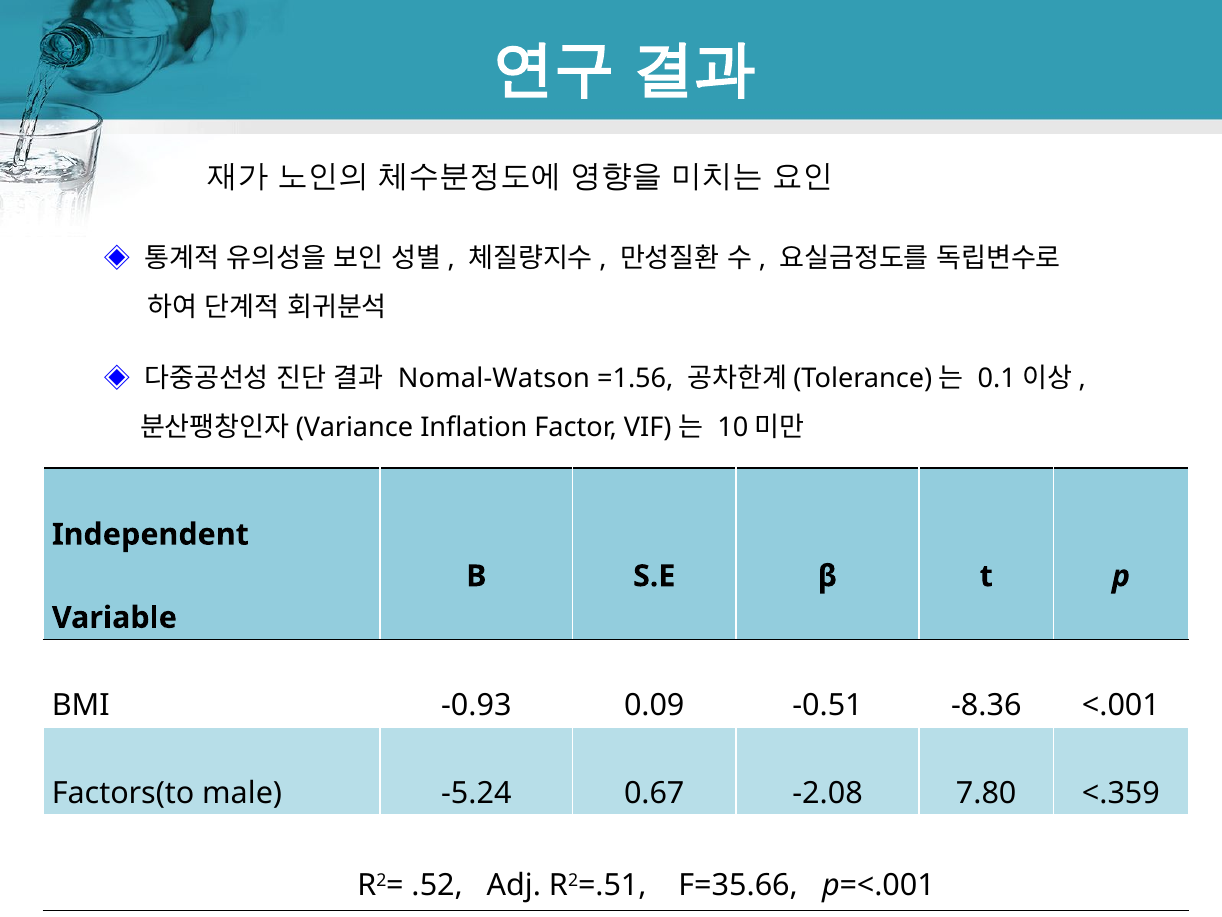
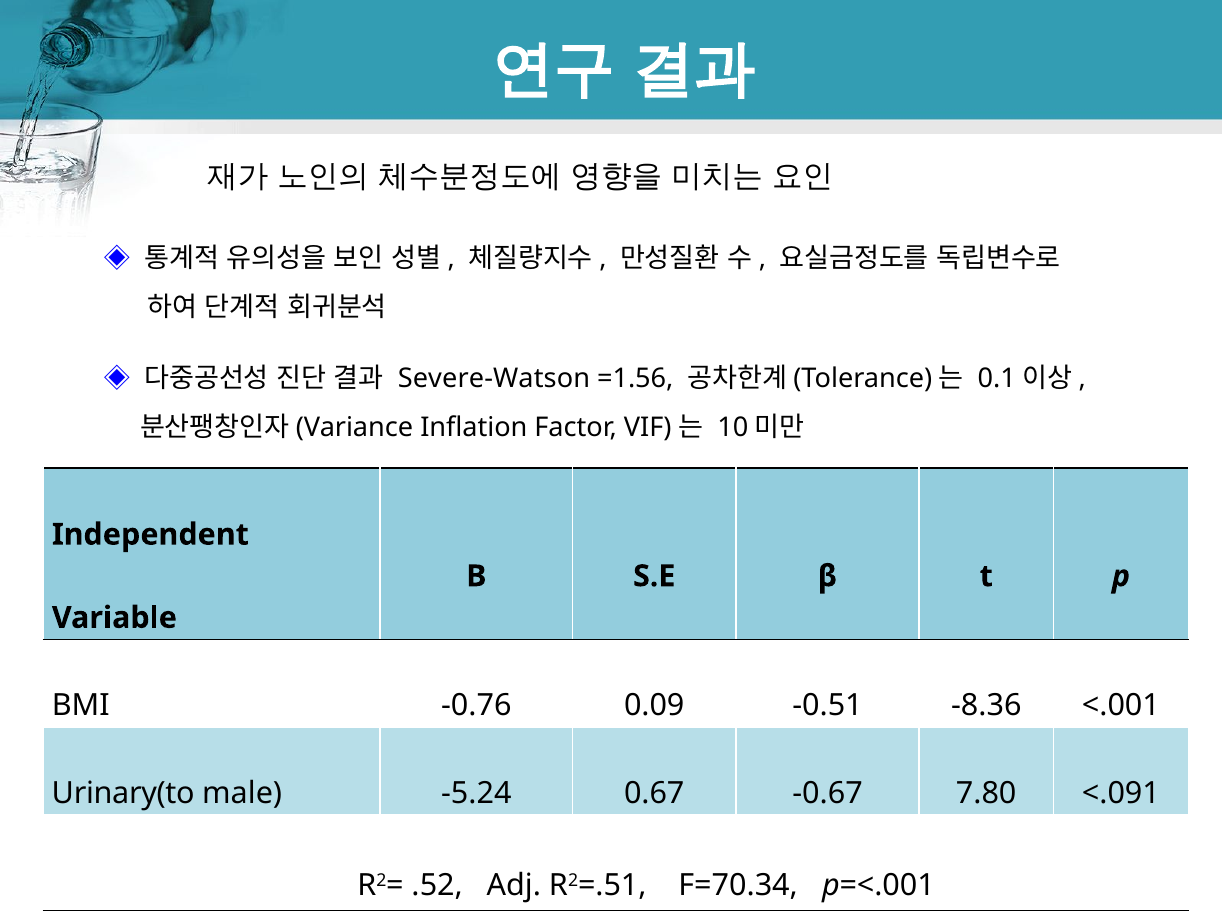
Nomal-Watson: Nomal-Watson -> Severe-Watson (494, 378)
-0.93: -0.93 -> -0.76 (476, 705)
Factors(to: Factors(to -> Urinary(to (123, 793)
-2.08: -2.08 -> -0.67 (828, 793)
<.359: <.359 -> <.091 (1121, 793)
F=35.66: F=35.66 -> F=70.34 (738, 885)
